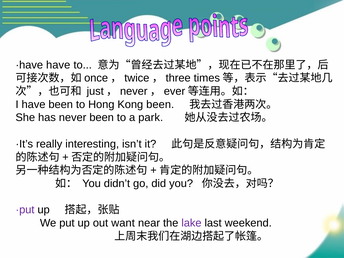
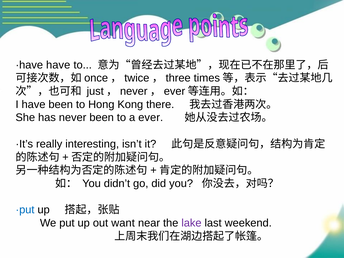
Kong been: been -> there (160, 104)
park: park -> ever (151, 118)
·put colour: purple -> blue (25, 210)
